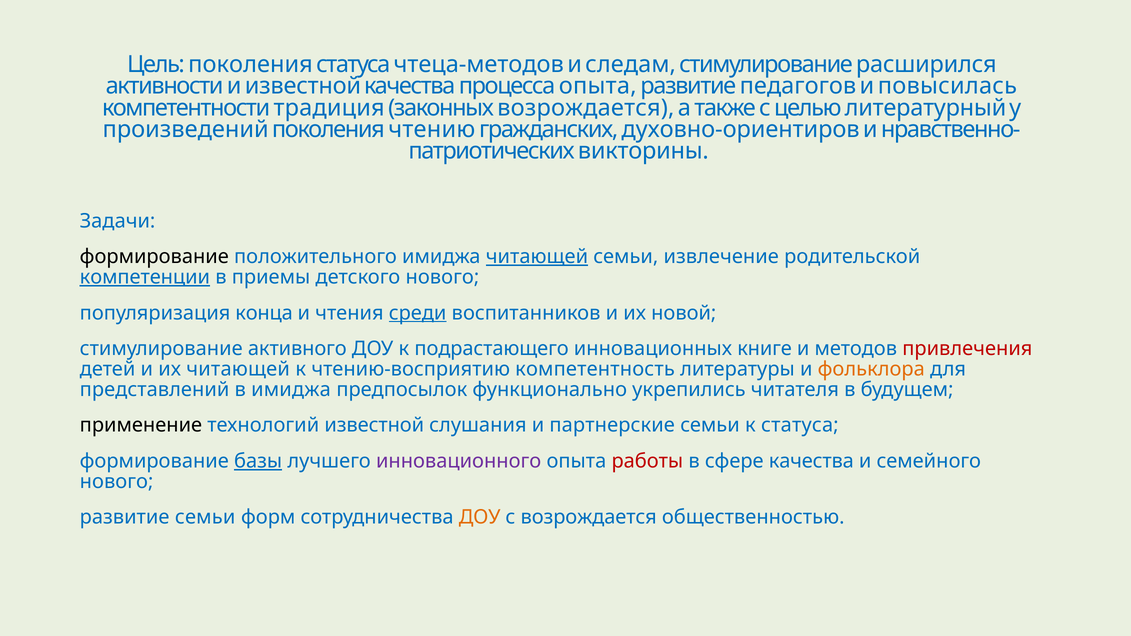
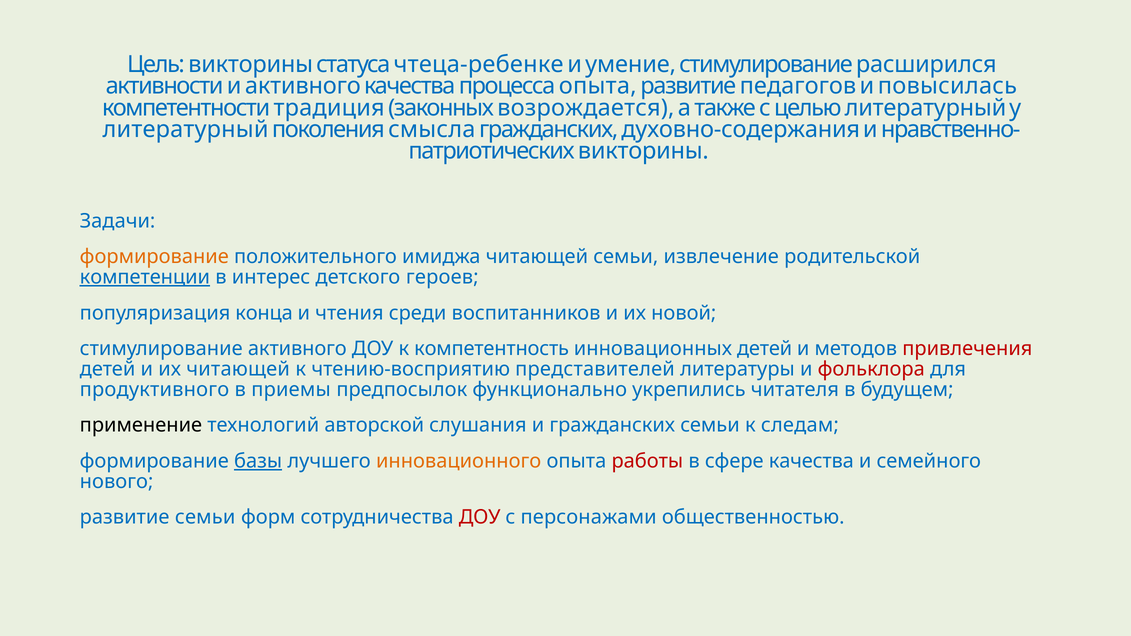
Цель поколения: поколения -> викторины (251, 65)
чтеца-методов: чтеца-методов -> чтеца-ребенке (479, 65)
следам: следам -> умение (631, 65)
и известной: известной -> активного (303, 86)
произведений: произведений -> литературный (186, 129)
чтению: чтению -> смысла (432, 129)
духовно-ориентиров: духовно-ориентиров -> духовно-содержания (741, 129)
формирование colour: black -> orange (154, 257)
читающей underline: present -> none (537, 257)
приемы: приемы -> интерес (271, 277)
детского нового: нового -> героев (442, 277)
среди underline: present -> none (418, 313)
подрастающего: подрастающего -> компетентность (492, 349)
инновационных книге: книге -> детей (765, 349)
компетентность: компетентность -> представителей (595, 369)
фольклора colour: orange -> red (871, 369)
представлений: представлений -> продуктивного (154, 390)
в имиджа: имиджа -> приемы (291, 390)
технологий известной: известной -> авторской (374, 425)
и партнерские: партнерские -> гражданских (612, 425)
к статуса: статуса -> следам (800, 425)
инновационного colour: purple -> orange (459, 461)
ДОУ colour: orange -> red (480, 517)
с возрождается: возрождается -> персонажами (589, 517)
